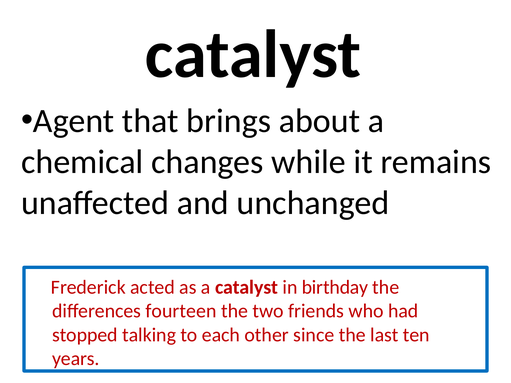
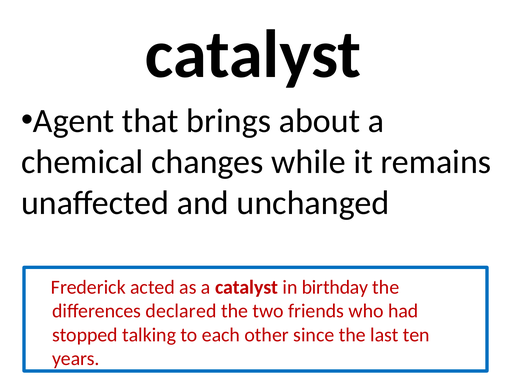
fourteen: fourteen -> declared (181, 311)
